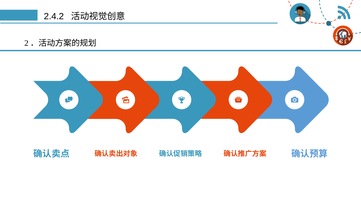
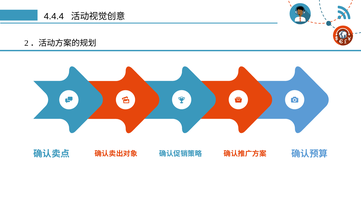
2.4.2: 2.4.2 -> 4.4.4 (54, 16)
